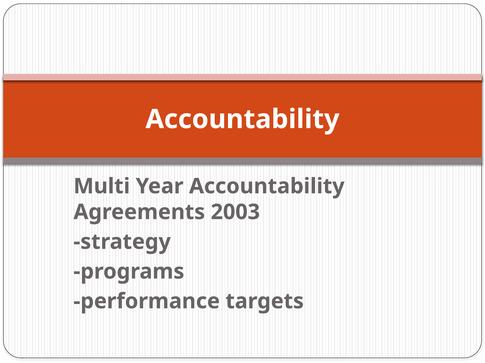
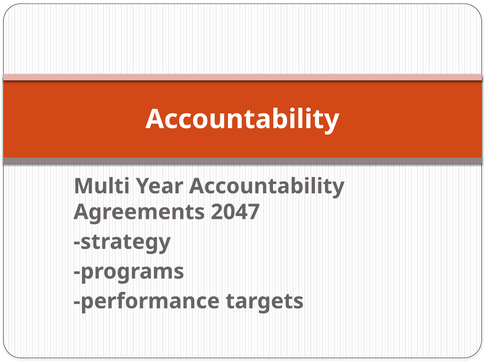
2003: 2003 -> 2047 (235, 212)
